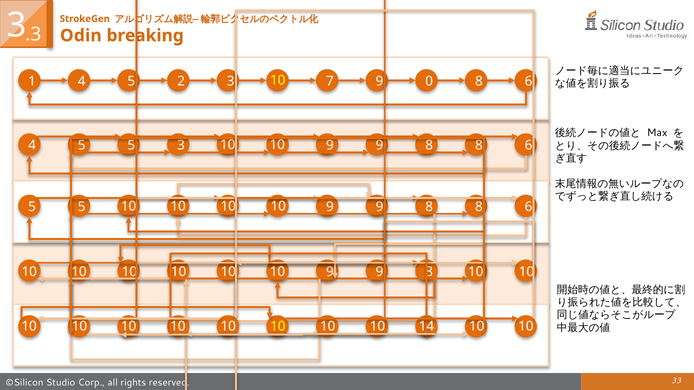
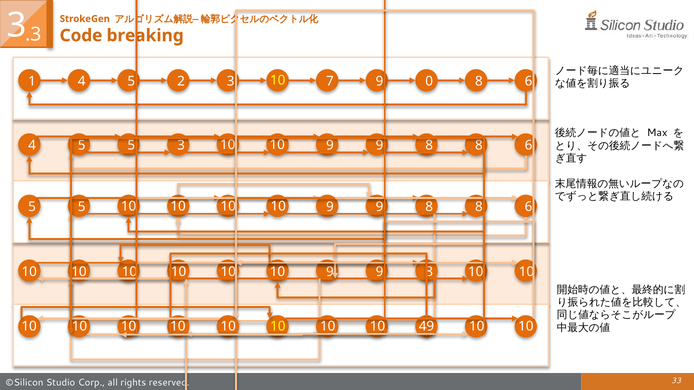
Odin: Odin -> Code (81, 36)
14: 14 -> 49 (427, 327)
